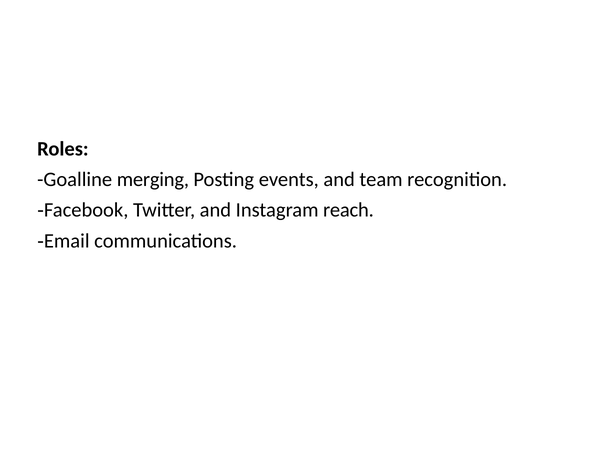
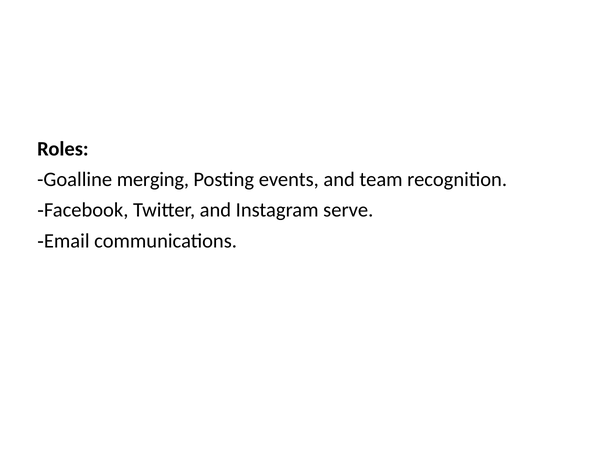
reach: reach -> serve (348, 210)
